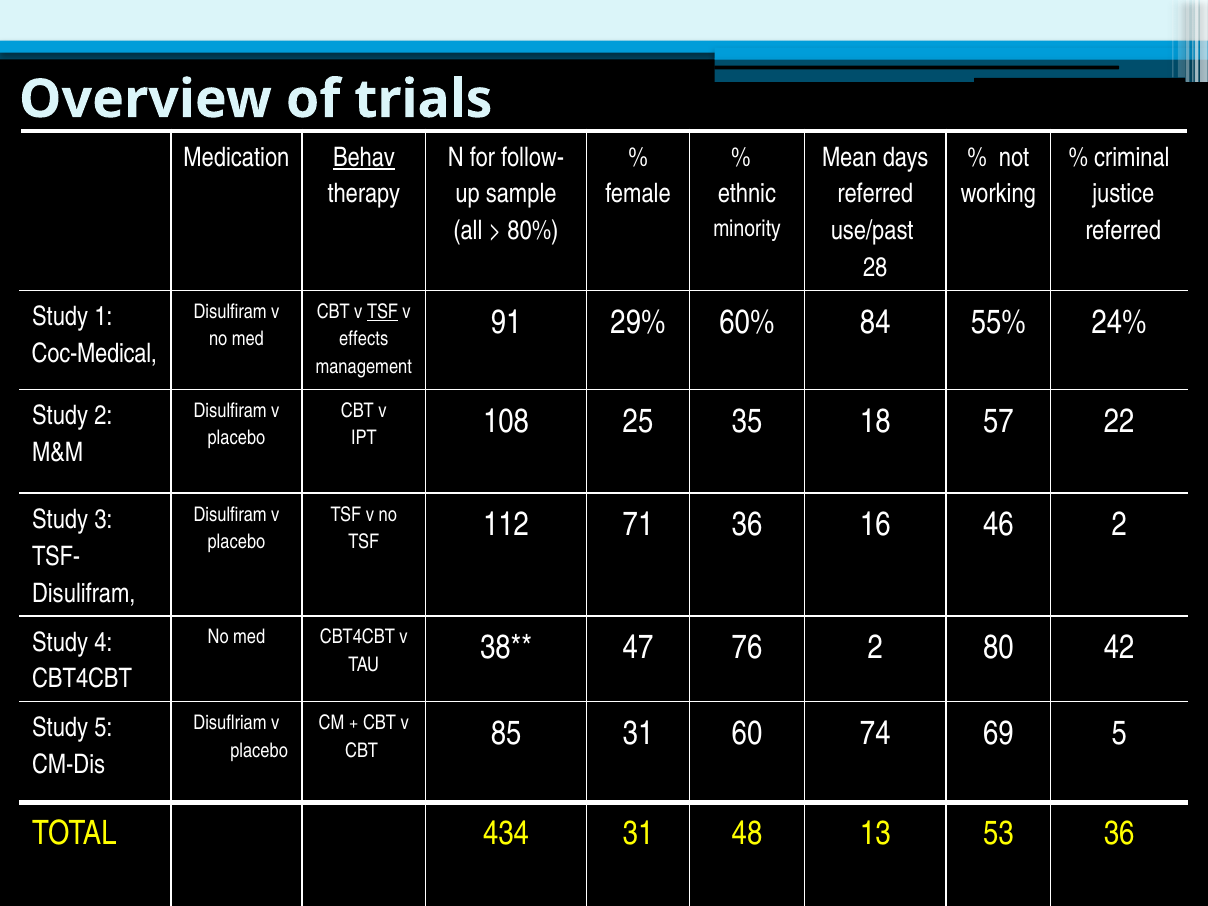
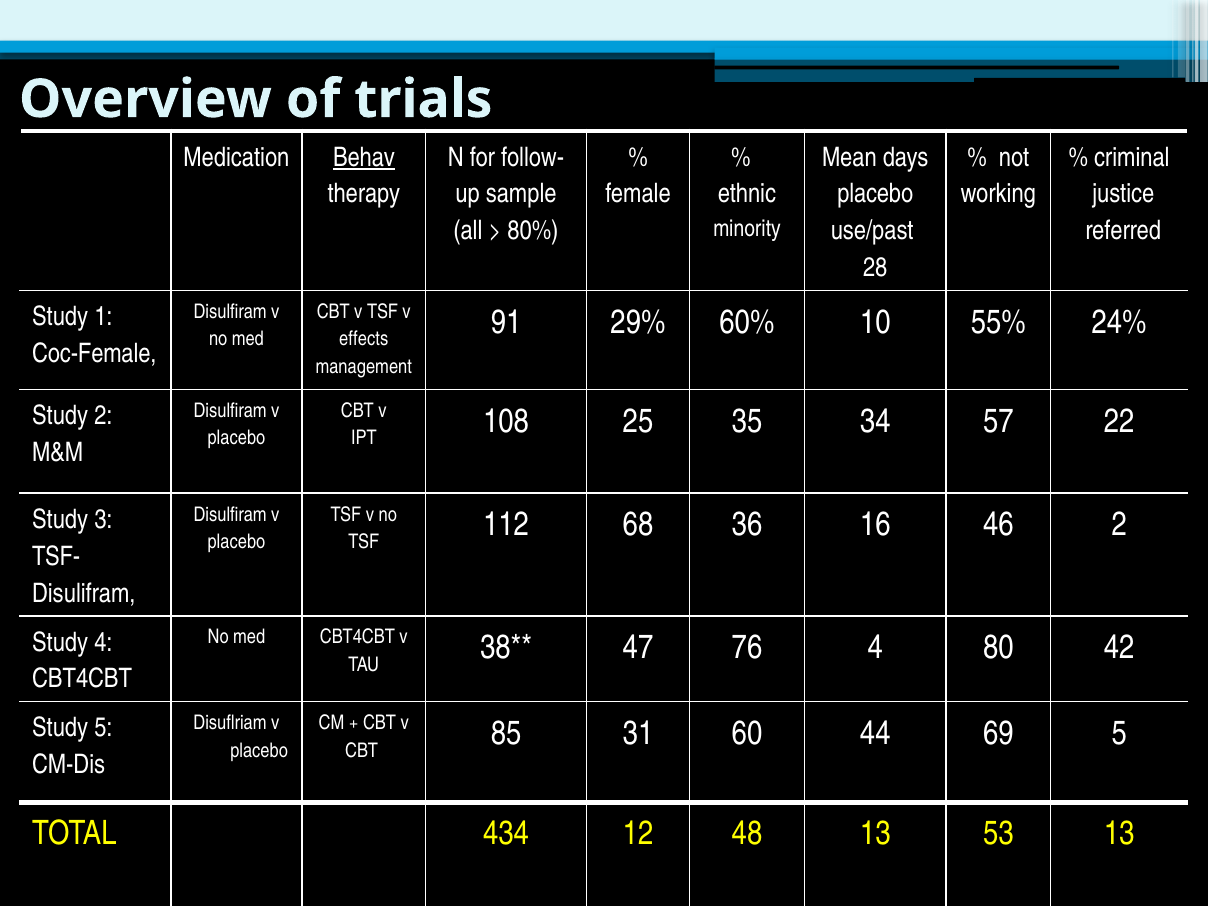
referred: referred -> placebo (875, 194)
TSF underline: present -> none (383, 312)
84: 84 -> 10 (875, 322)
Coc-Medical: Coc-Medical -> Coc-Female (94, 354)
18: 18 -> 34 (875, 421)
71: 71 -> 68 (638, 525)
76 2: 2 -> 4 (875, 647)
74: 74 -> 44 (875, 733)
434 31: 31 -> 12 (638, 834)
53 36: 36 -> 13 (1119, 834)
